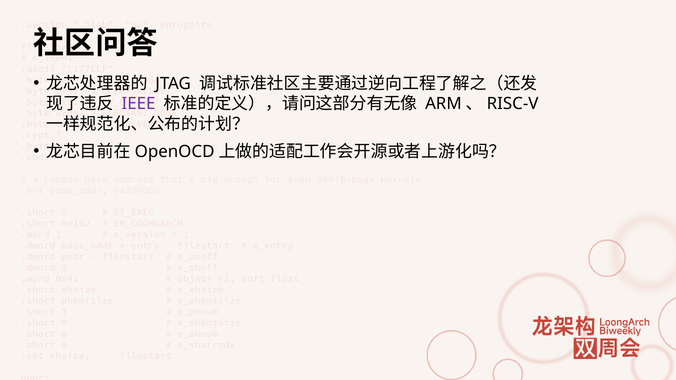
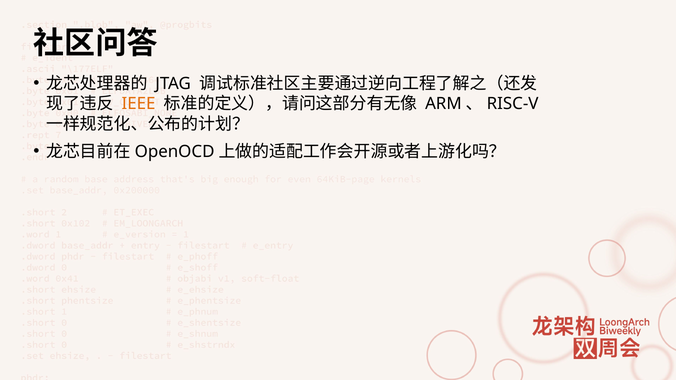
IEEE colour: purple -> orange (138, 104)
